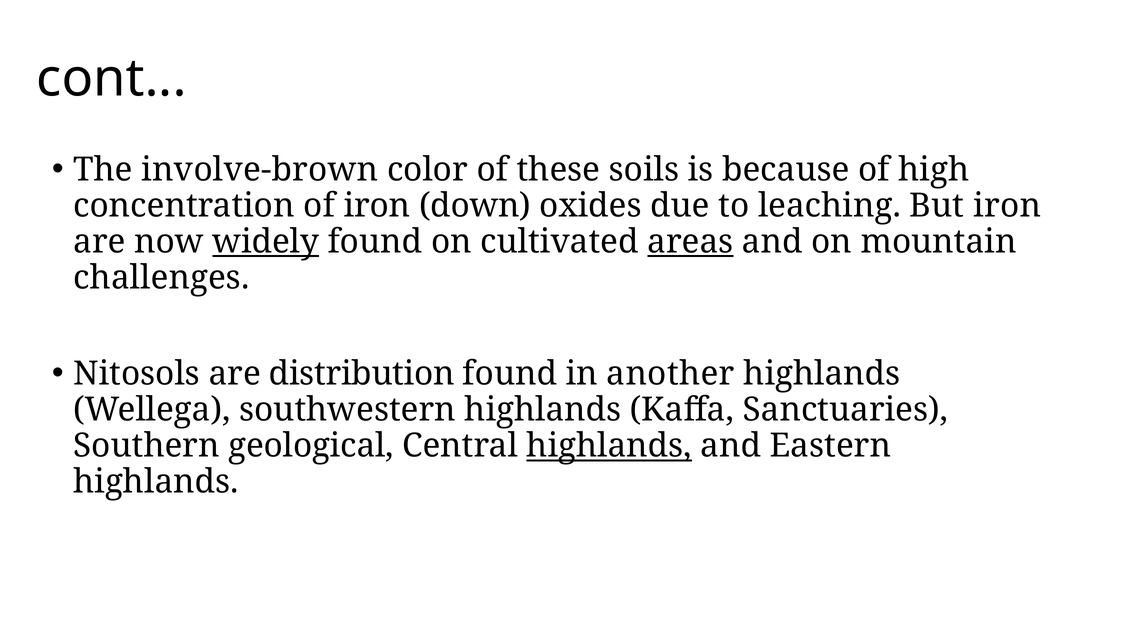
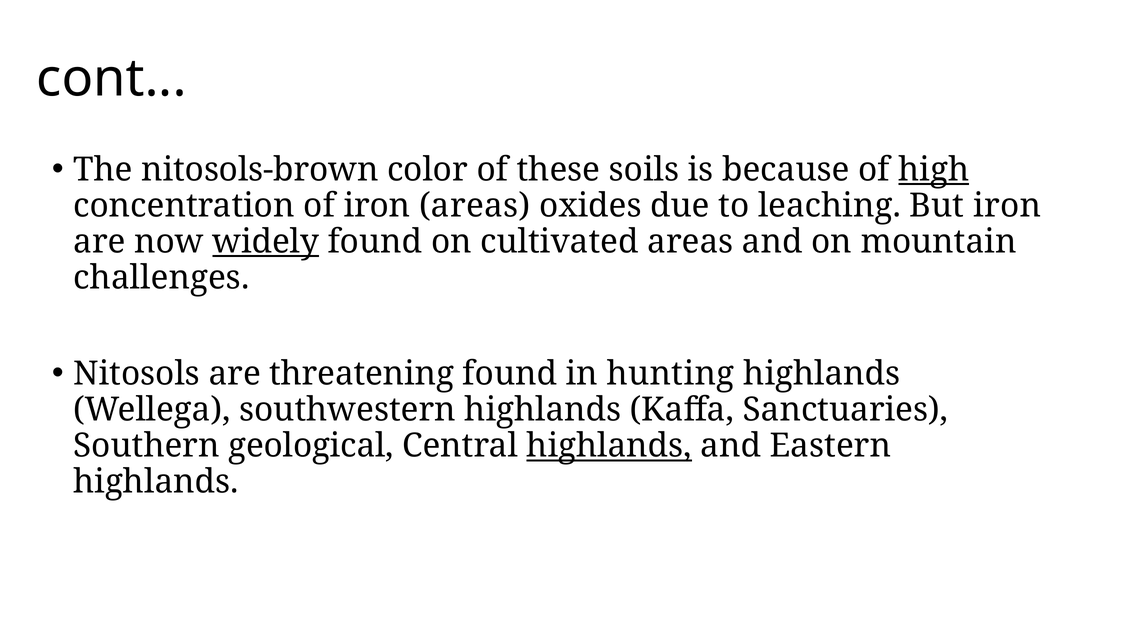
involve-brown: involve-brown -> nitosols-brown (260, 169)
high underline: none -> present (934, 169)
iron down: down -> areas (475, 205)
areas underline: present -> none (690, 241)
distribution: distribution -> threatening (362, 373)
another: another -> hunting (670, 373)
